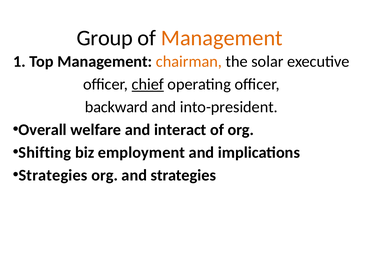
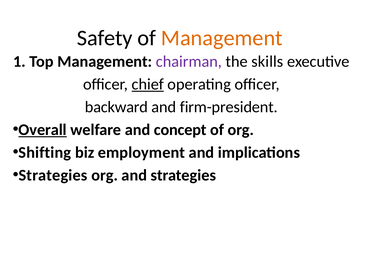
Group: Group -> Safety (105, 38)
chairman colour: orange -> purple (189, 62)
solar: solar -> skills (267, 62)
into-president: into-president -> firm-president (229, 107)
Overall underline: none -> present (43, 130)
interact: interact -> concept (180, 130)
